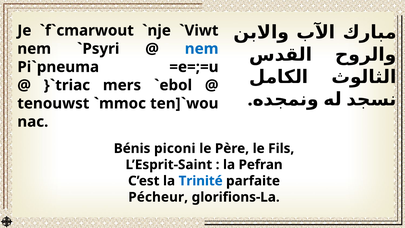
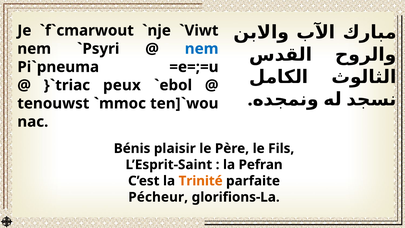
mers: mers -> peux (122, 85)
piconi: piconi -> plaisir (175, 148)
Trinité colour: blue -> orange (201, 181)
